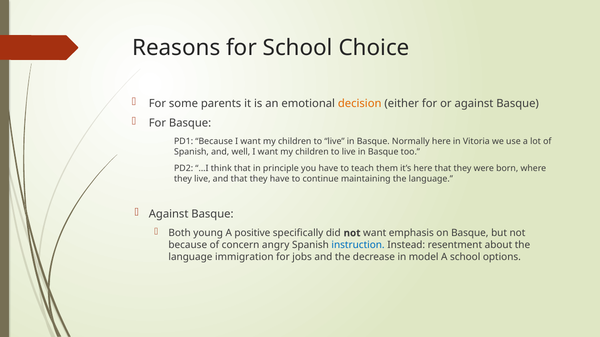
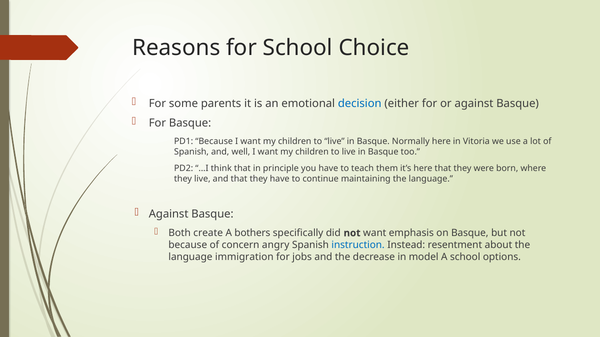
decision colour: orange -> blue (360, 104)
young: young -> create (208, 233)
positive: positive -> bothers (252, 233)
